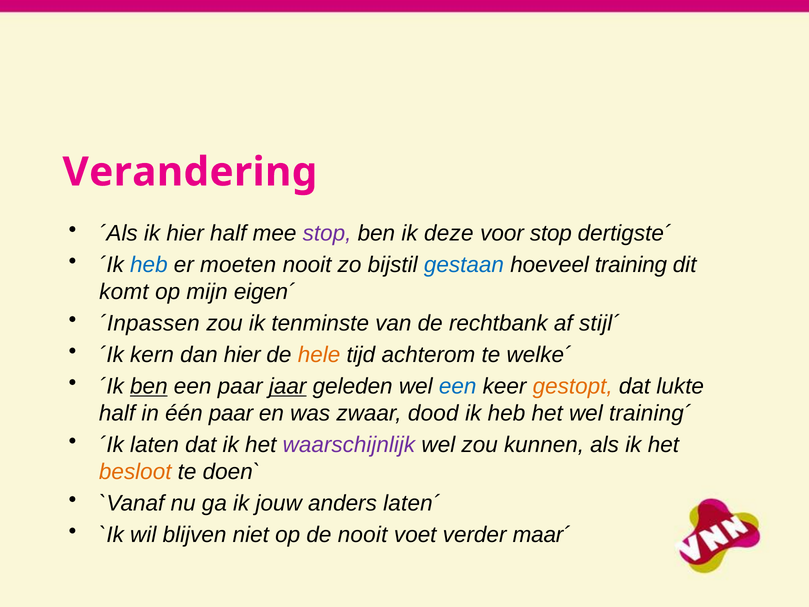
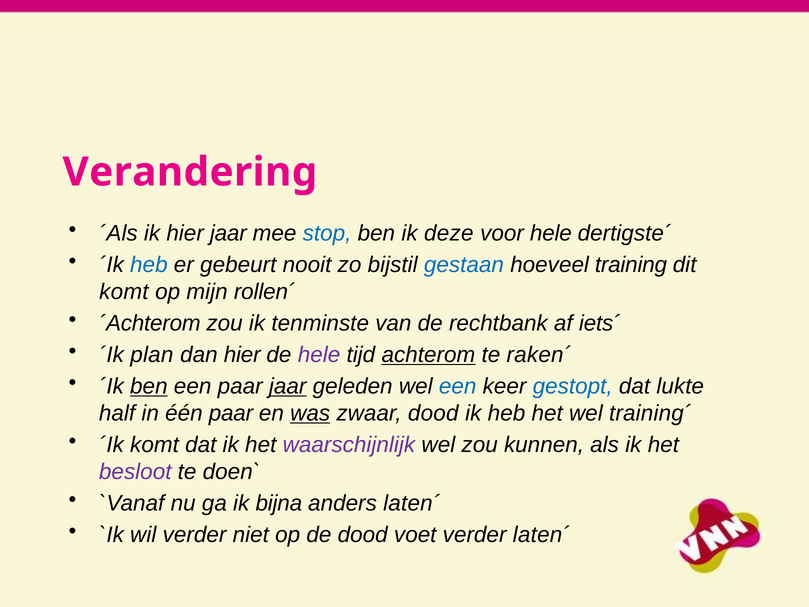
hier half: half -> jaar (228, 233)
stop colour: purple -> blue (327, 233)
voor stop: stop -> hele (551, 233)
moeten: moeten -> gebeurt (238, 265)
eigen´: eigen´ -> rollen´ (265, 292)
´Inpassen: ´Inpassen -> ´Achterom (150, 323)
stijl´: stijl´ -> iets´ (600, 323)
kern: kern -> plan (152, 355)
hele colour: orange -> purple (319, 355)
achterom underline: none -> present (428, 355)
welke´: welke´ -> raken´ (539, 355)
gestopt colour: orange -> blue (573, 386)
was underline: none -> present (310, 413)
´Ik laten: laten -> komt (155, 445)
besloot colour: orange -> purple (135, 472)
jouw: jouw -> bijna (279, 503)
wil blijven: blijven -> verder (195, 535)
de nooit: nooit -> dood (363, 535)
verder maar´: maar´ -> laten´ (541, 535)
